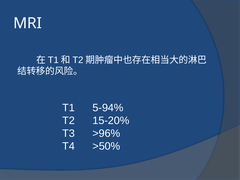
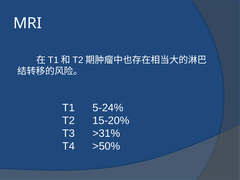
5-94%: 5-94% -> 5-24% (108, 108)
>96%: >96% -> >31% (106, 133)
